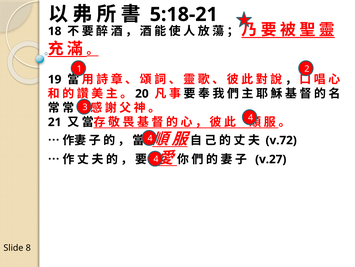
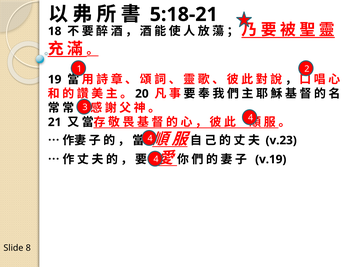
v.72: v.72 -> v.23 (281, 140)
v.27: v.27 -> v.19 (271, 159)
